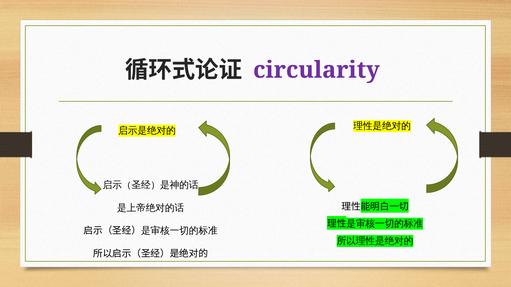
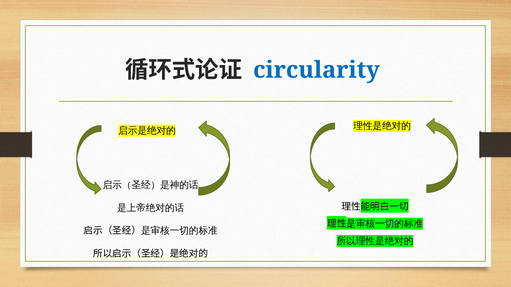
circularity colour: purple -> blue (316, 70)
